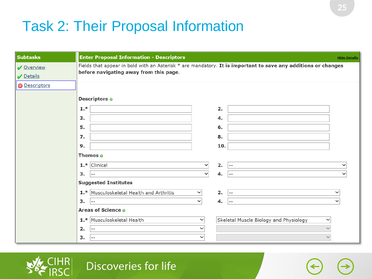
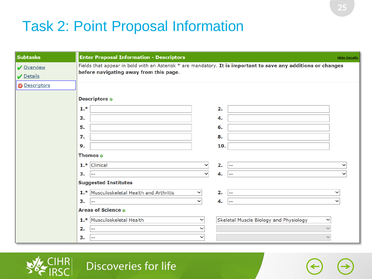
Their: Their -> Point (90, 26)
